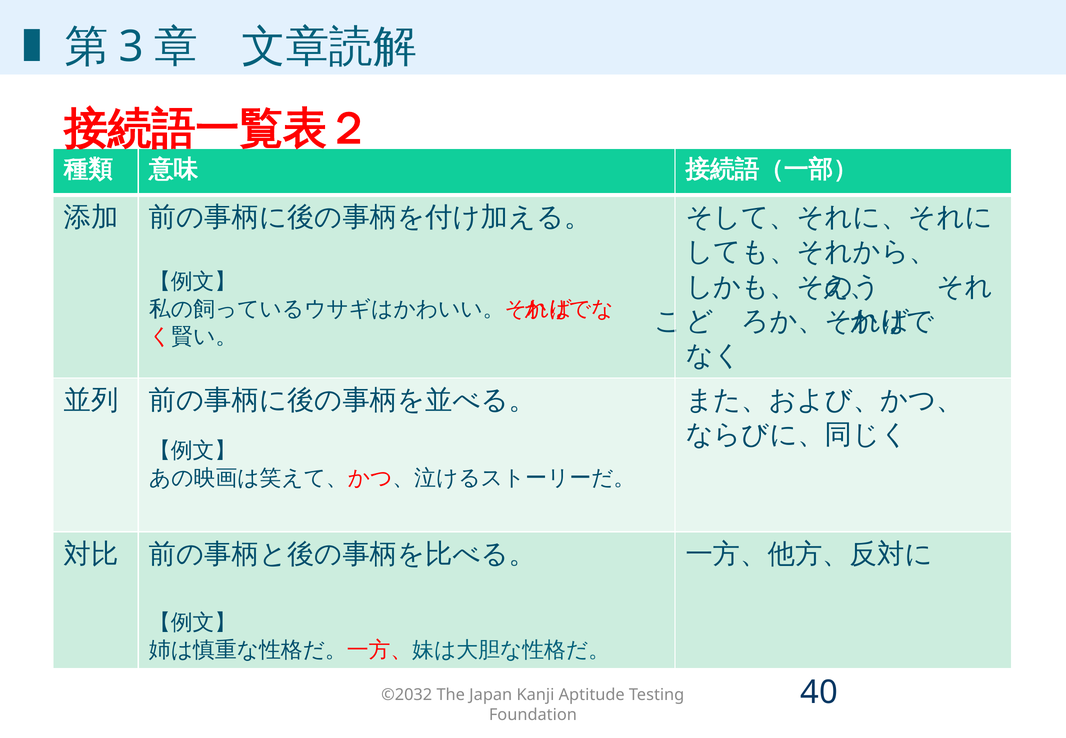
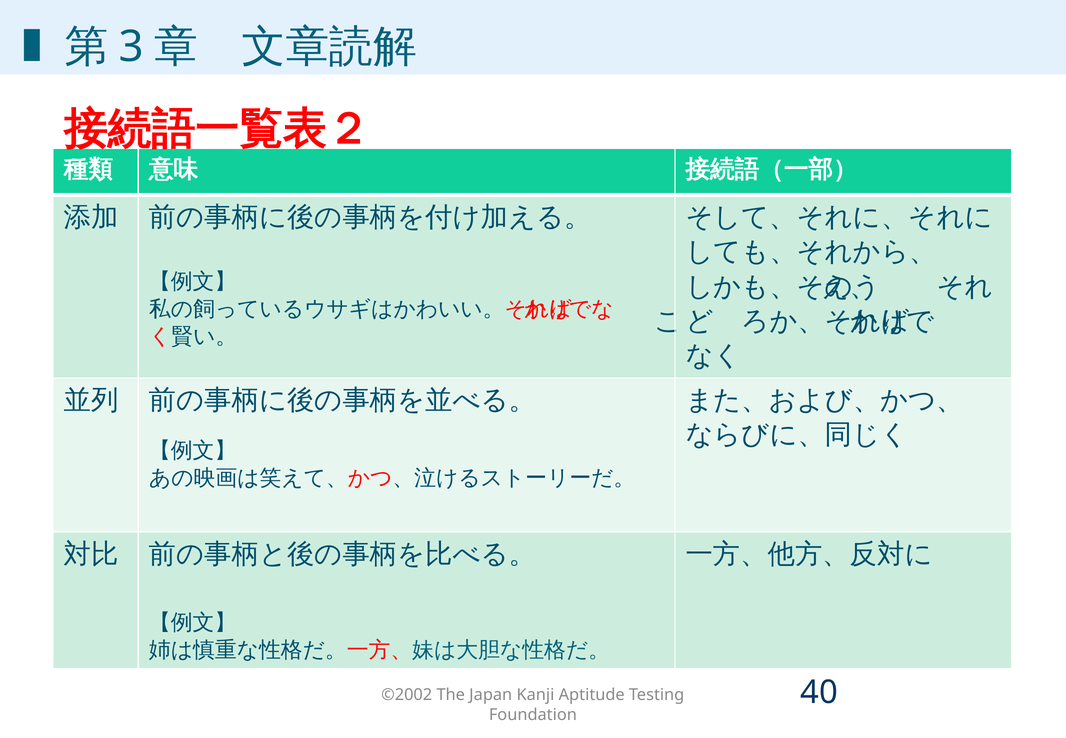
©2032: ©2032 -> ©2002 (407, 695)
